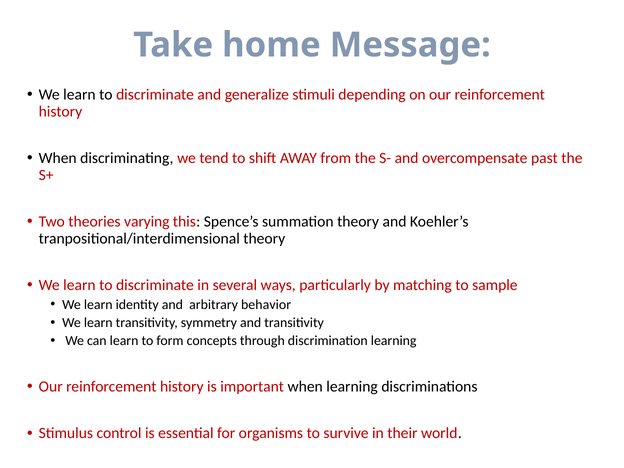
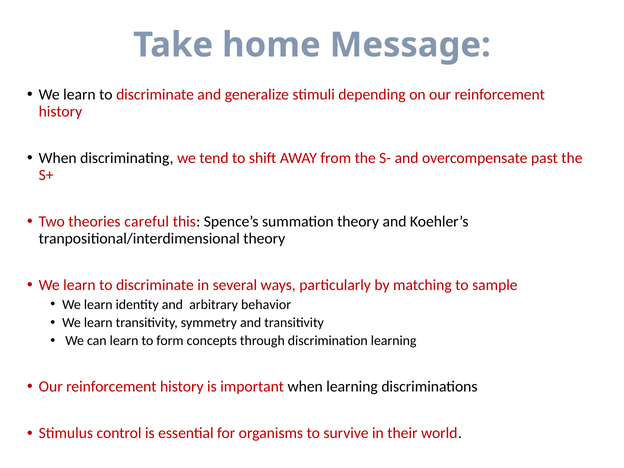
varying: varying -> careful (147, 222)
